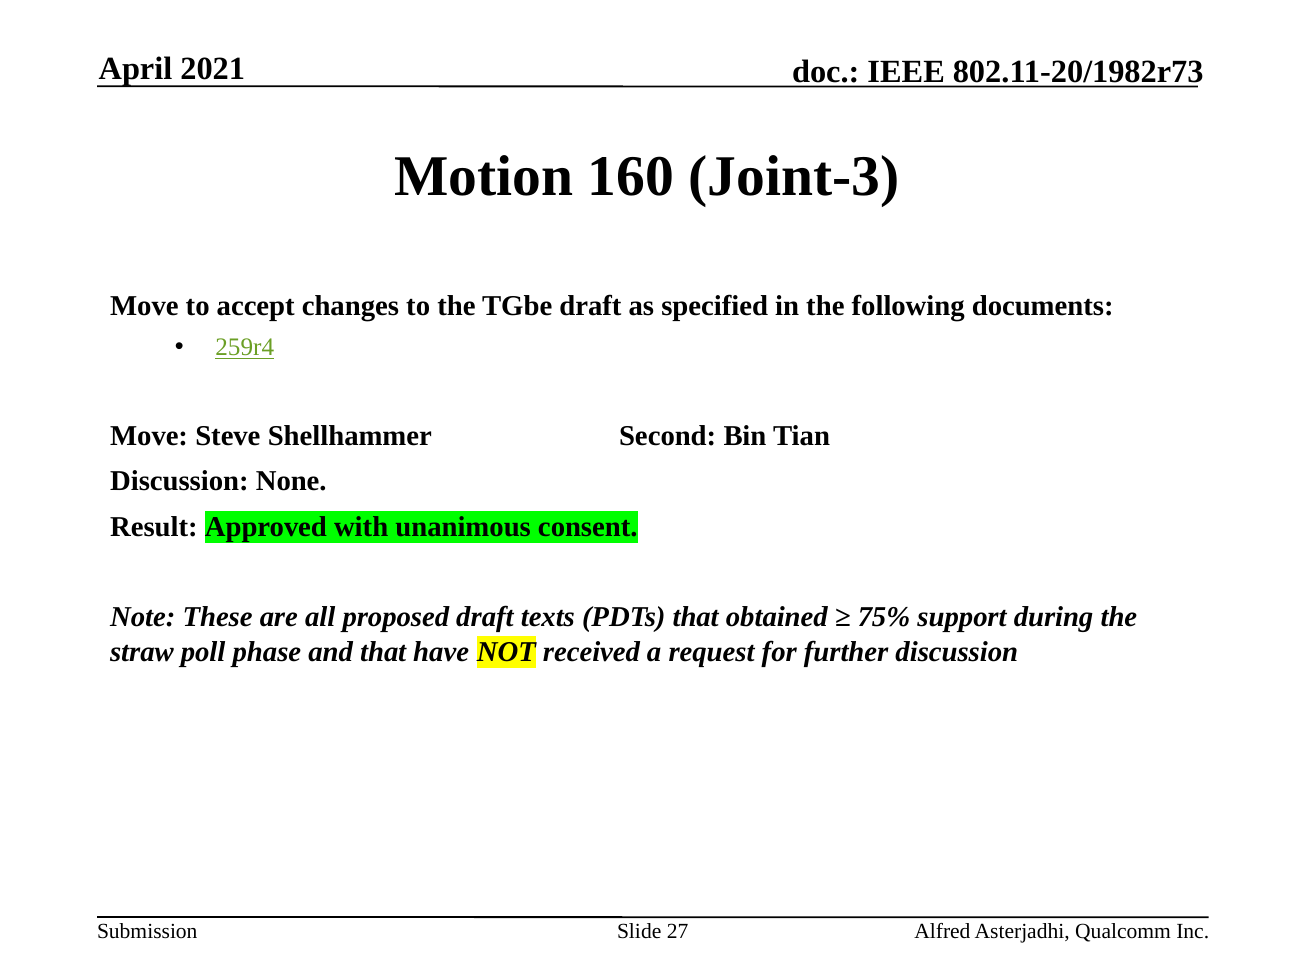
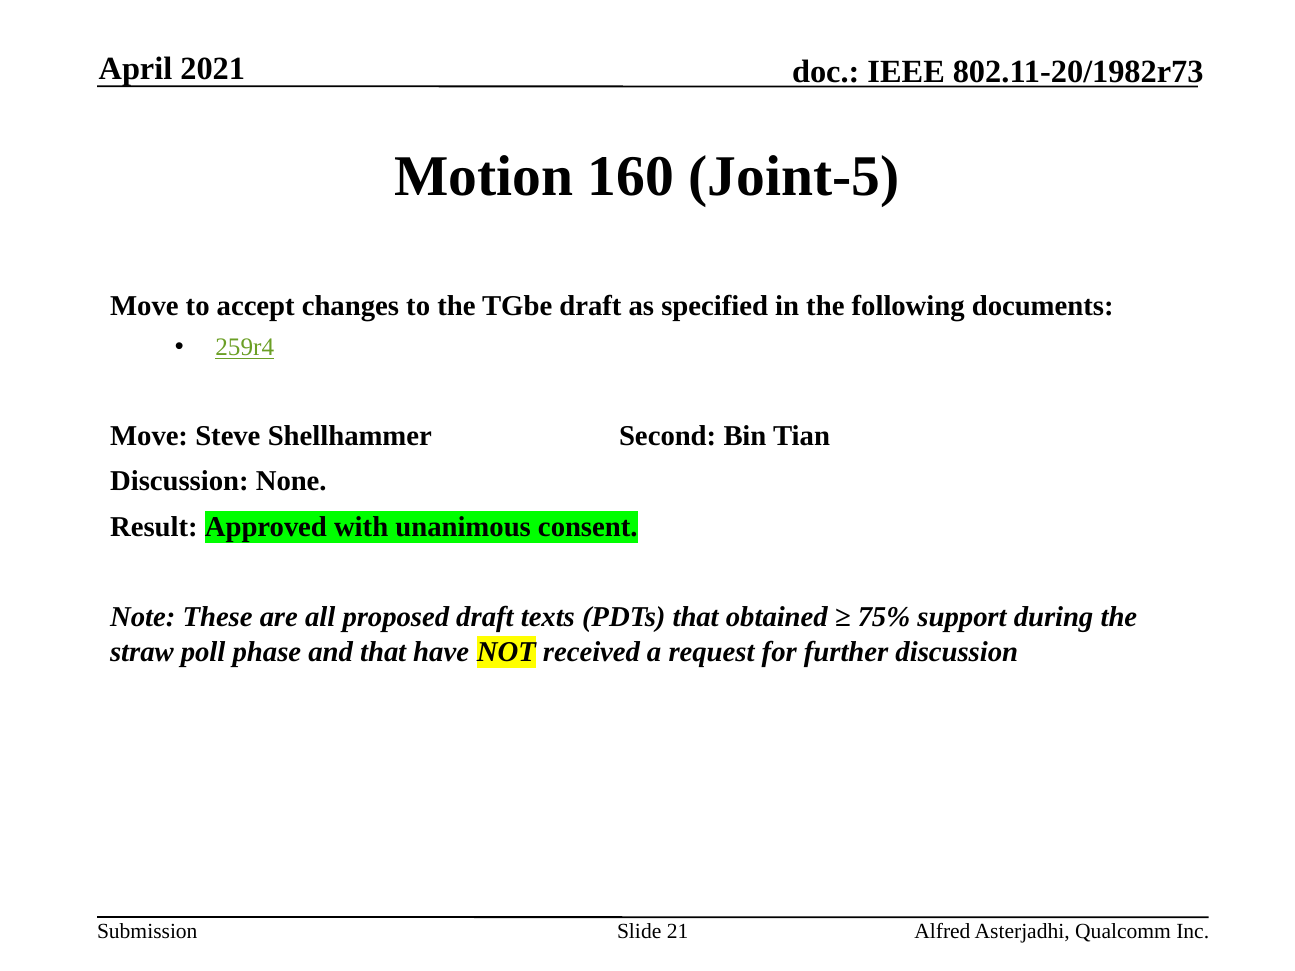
Joint-3: Joint-3 -> Joint-5 (794, 177)
27: 27 -> 21 (678, 932)
